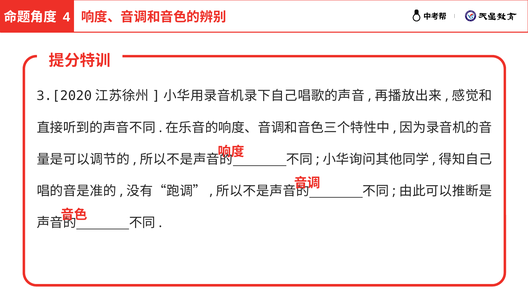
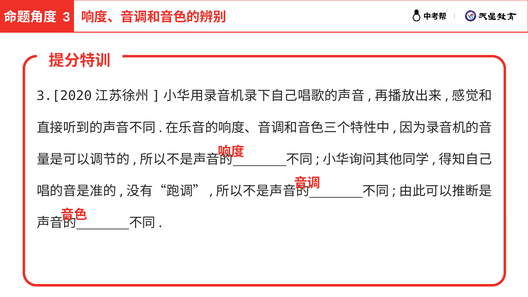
4: 4 -> 3 (66, 17)
